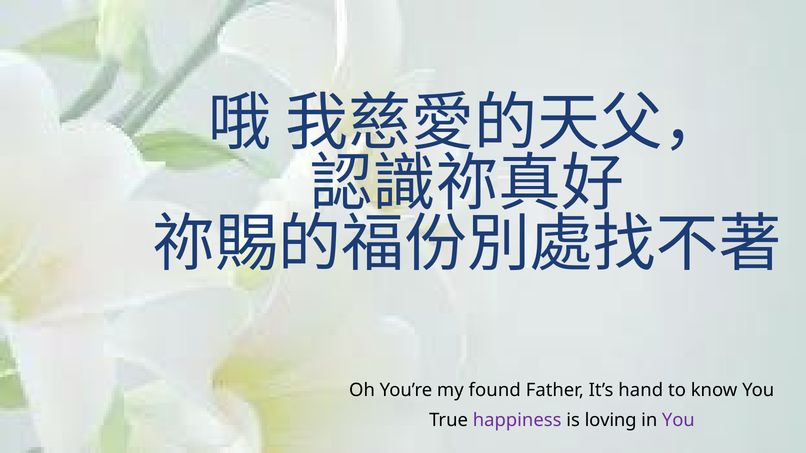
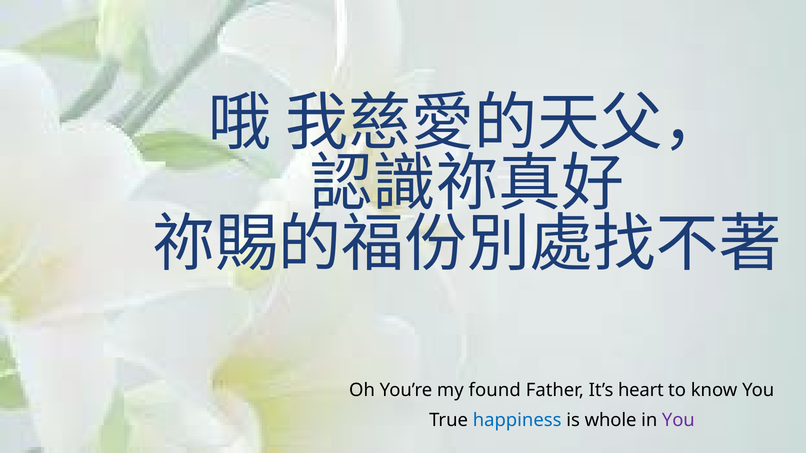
hand: hand -> heart (641, 391)
happiness colour: purple -> blue (517, 421)
loving: loving -> whole (611, 421)
